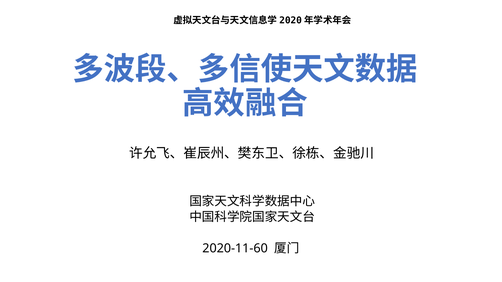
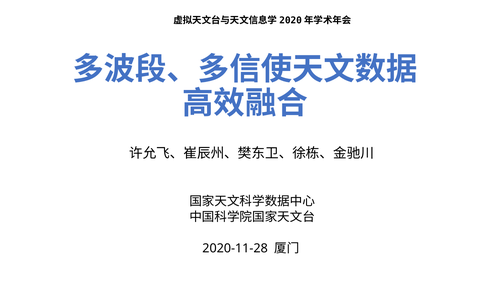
2020-11-60: 2020-11-60 -> 2020-11-28 (235, 249)
